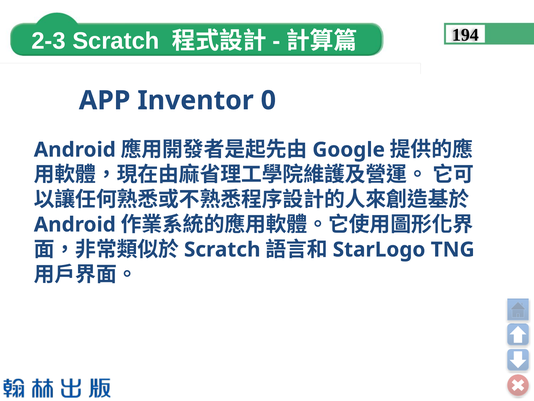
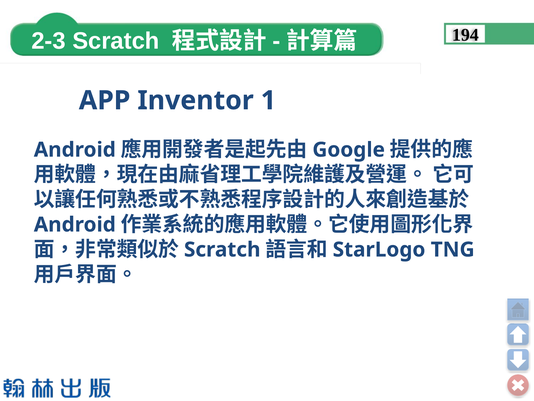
0: 0 -> 1 (268, 100)
